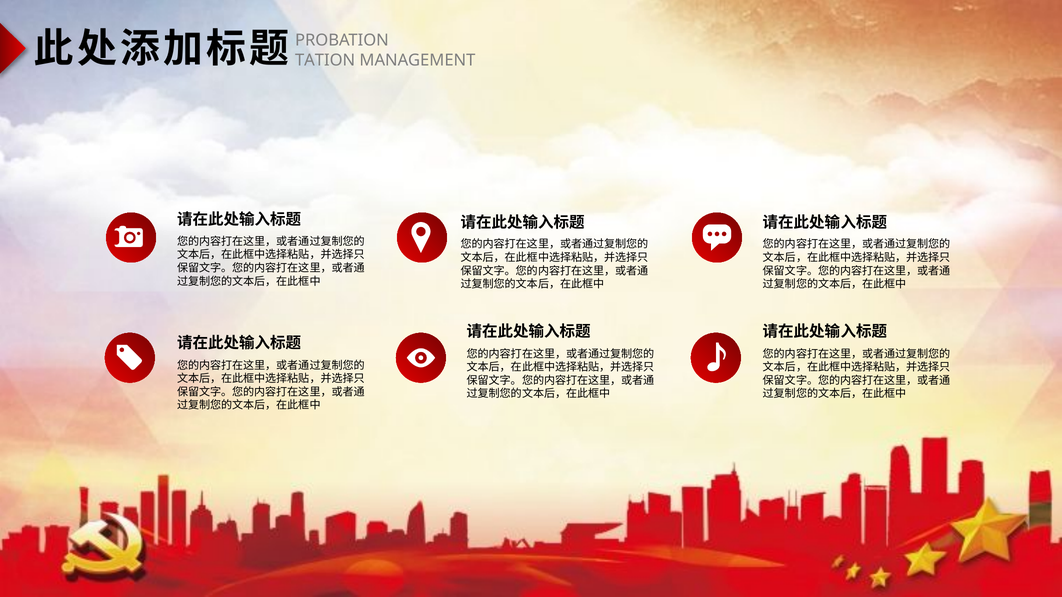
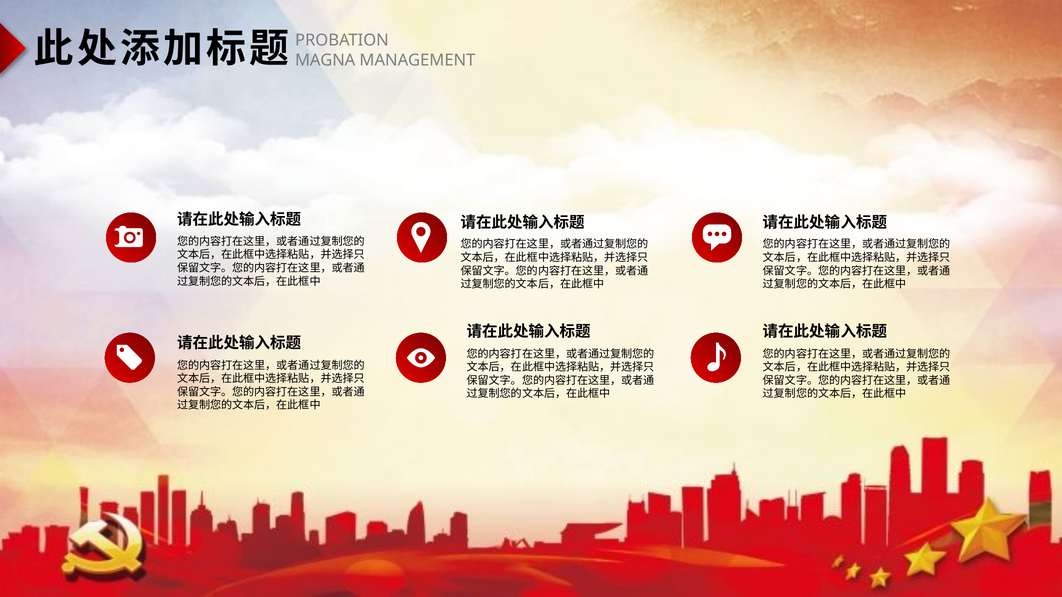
TATION: TATION -> MAGNA (325, 60)
